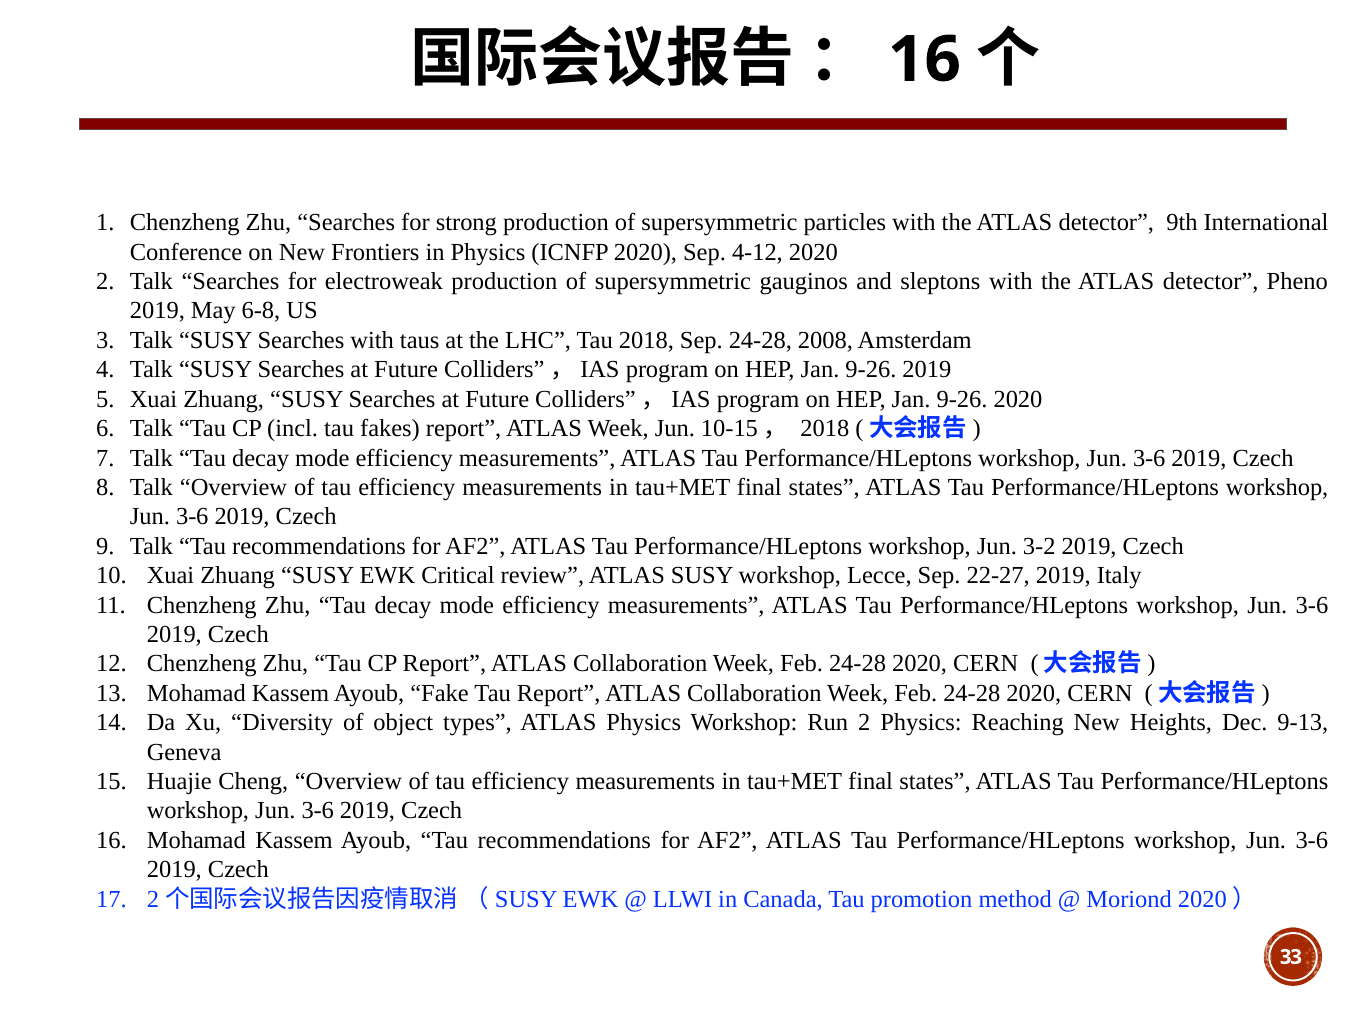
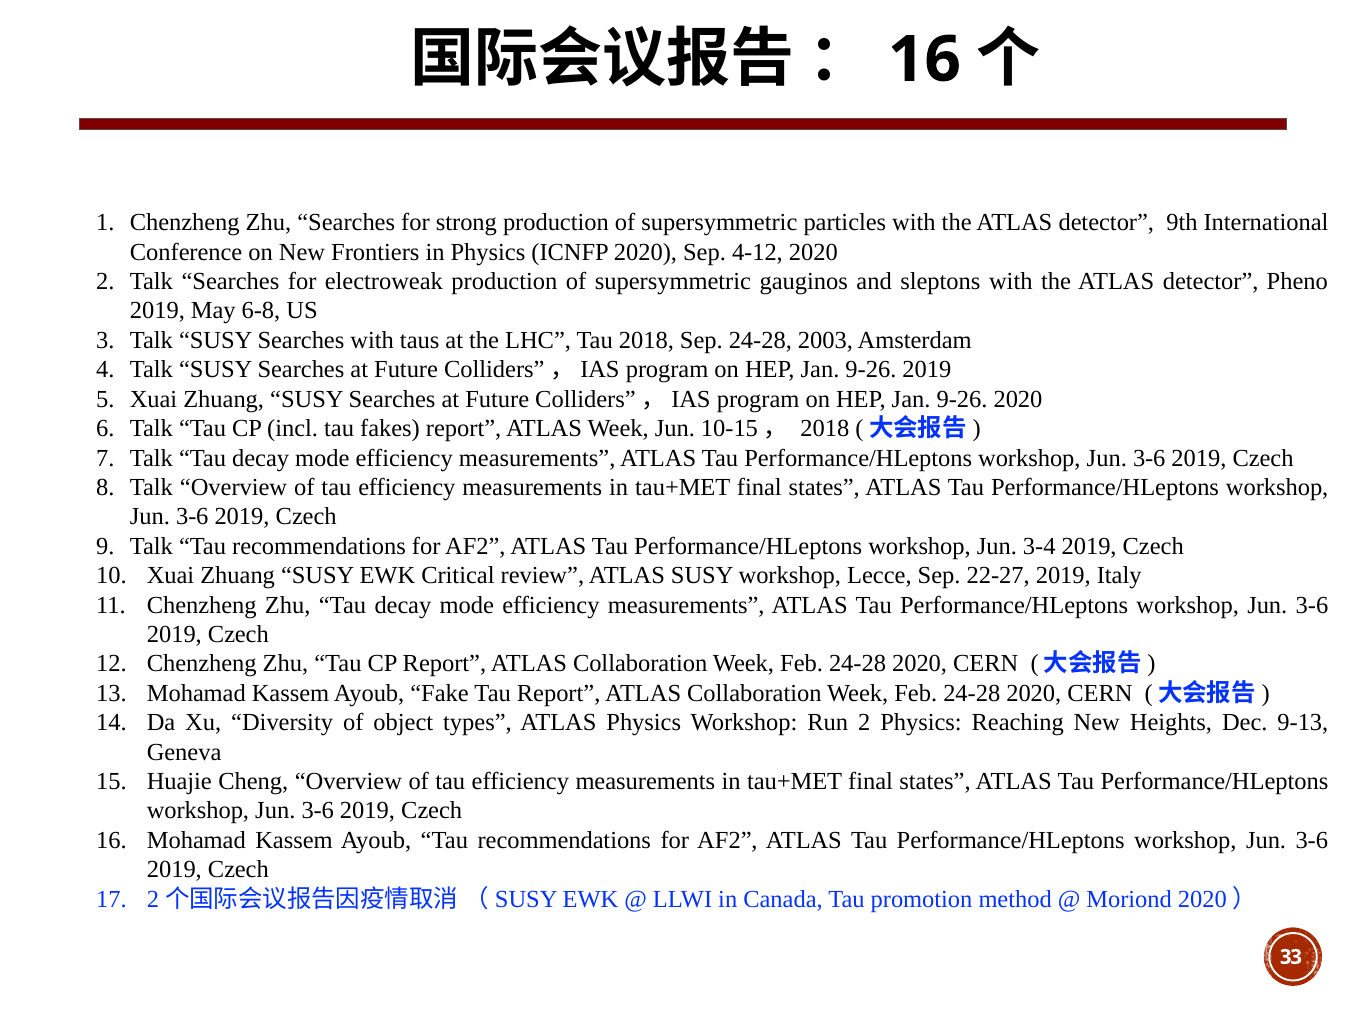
2008: 2008 -> 2003 (826, 340)
3-2: 3-2 -> 3-4 (1039, 546)
